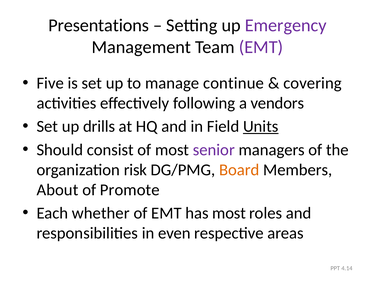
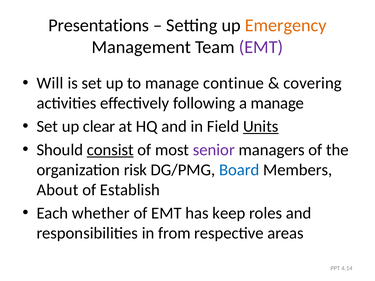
Emergency colour: purple -> orange (286, 25)
Five: Five -> Will (50, 83)
a vendors: vendors -> manage (277, 103)
drills: drills -> clear (99, 127)
consist underline: none -> present (110, 150)
Board colour: orange -> blue (239, 170)
Promote: Promote -> Establish (130, 190)
has most: most -> keep (229, 213)
even: even -> from (174, 233)
